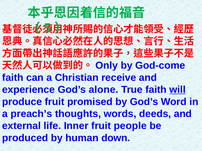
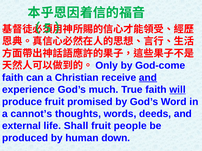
and underline: none -> present (148, 78)
alone: alone -> much (104, 90)
preach’s: preach’s -> cannot’s (31, 114)
Inner: Inner -> Shall (76, 126)
